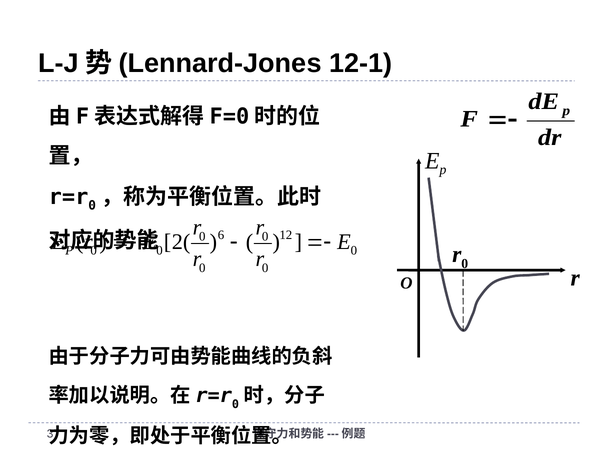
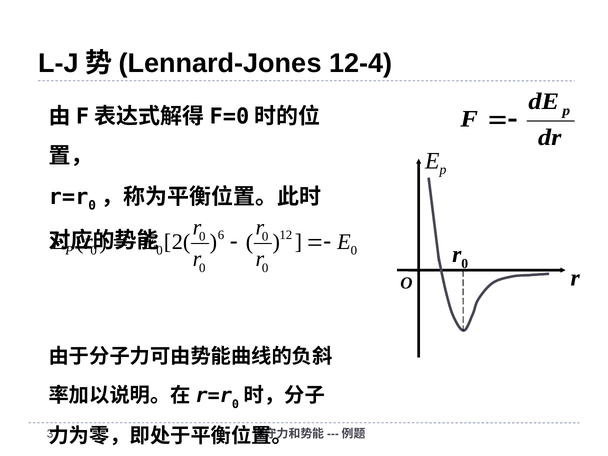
12-1: 12-1 -> 12-4 (361, 63)
